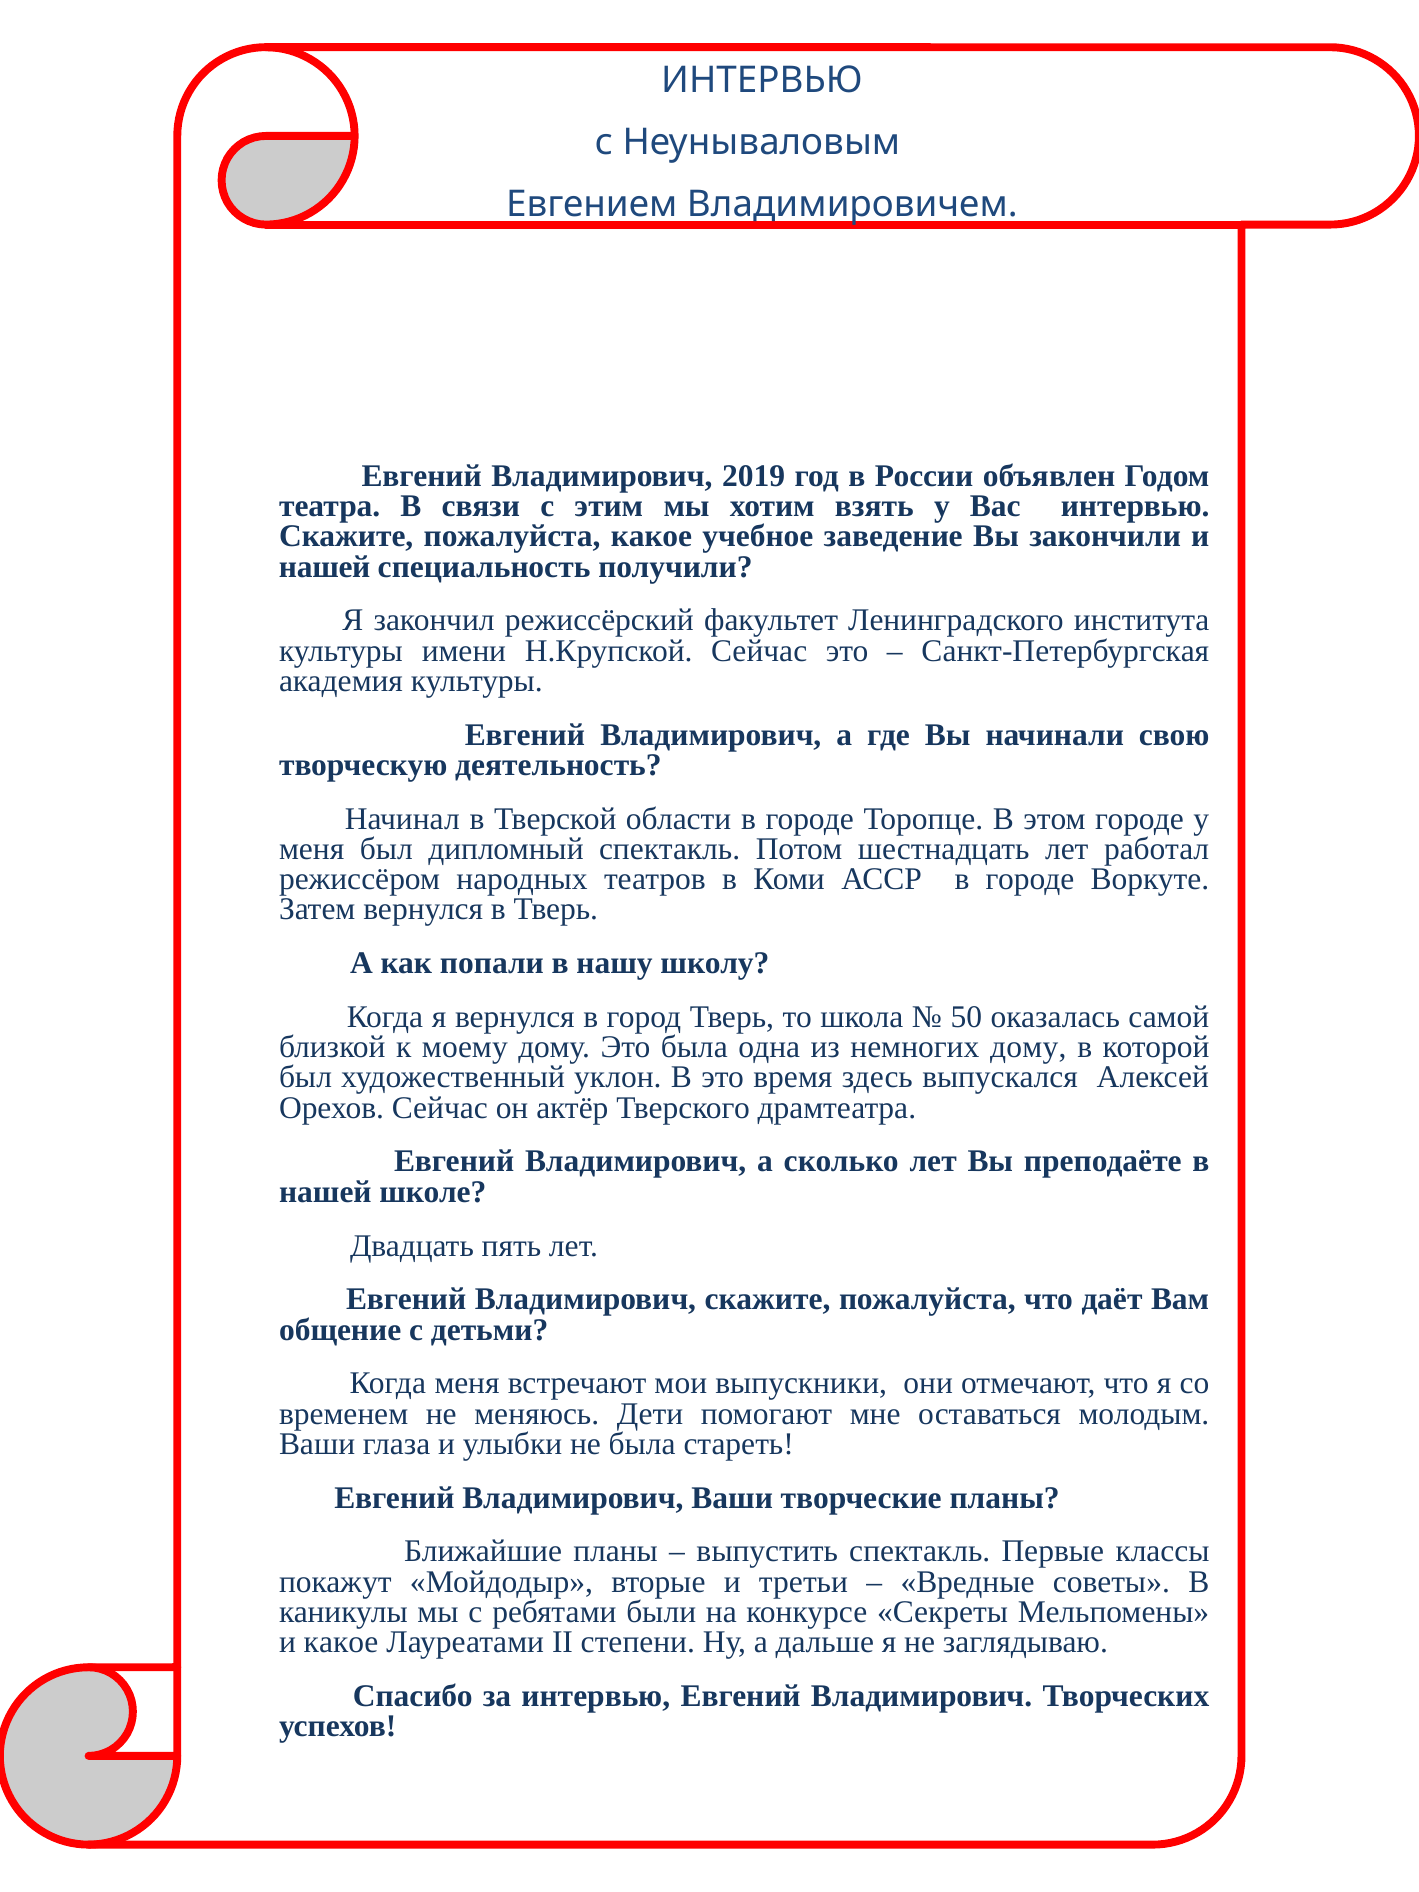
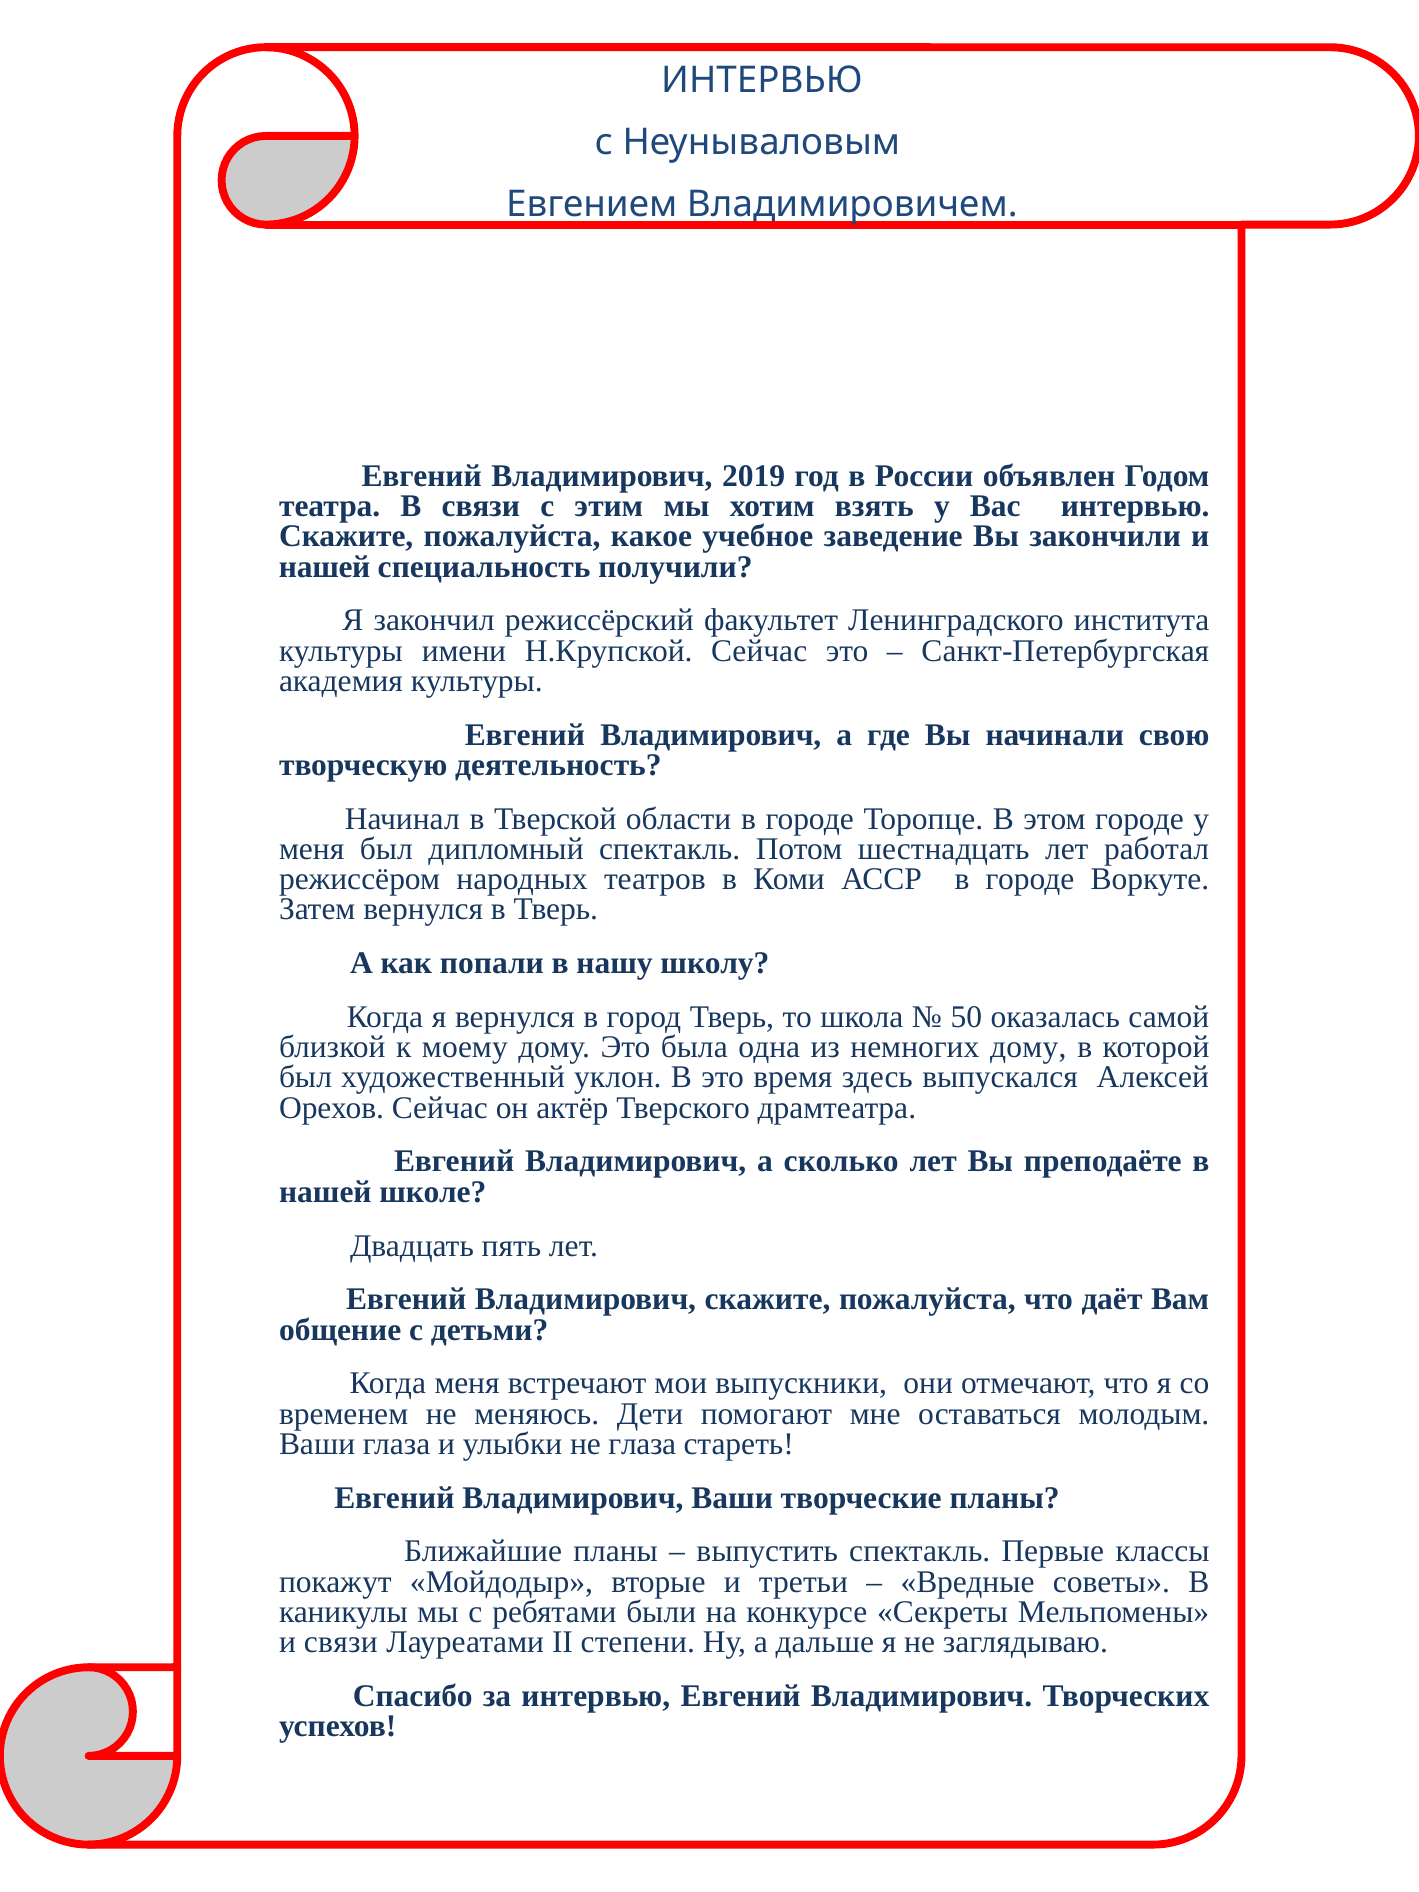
не была: была -> глаза (642, 1444)
и какое: какое -> связи (341, 1642)
